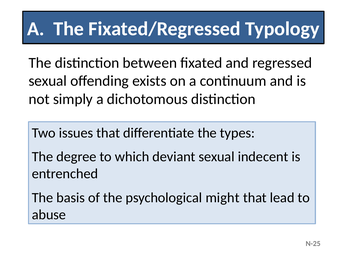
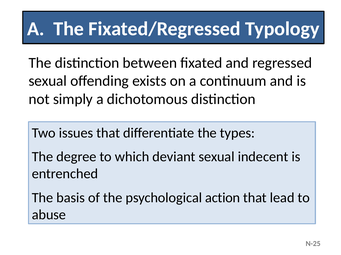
might: might -> action (223, 198)
